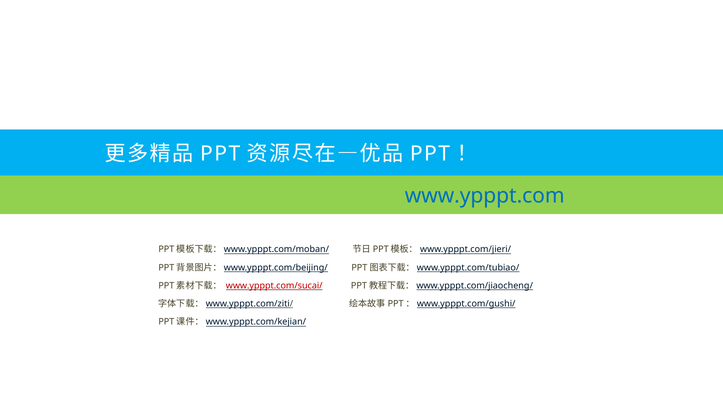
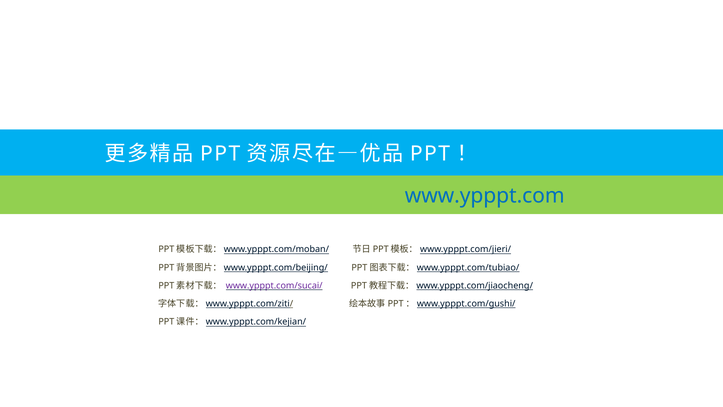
www.ypppt.com/sucai/ colour: red -> purple (274, 285)
